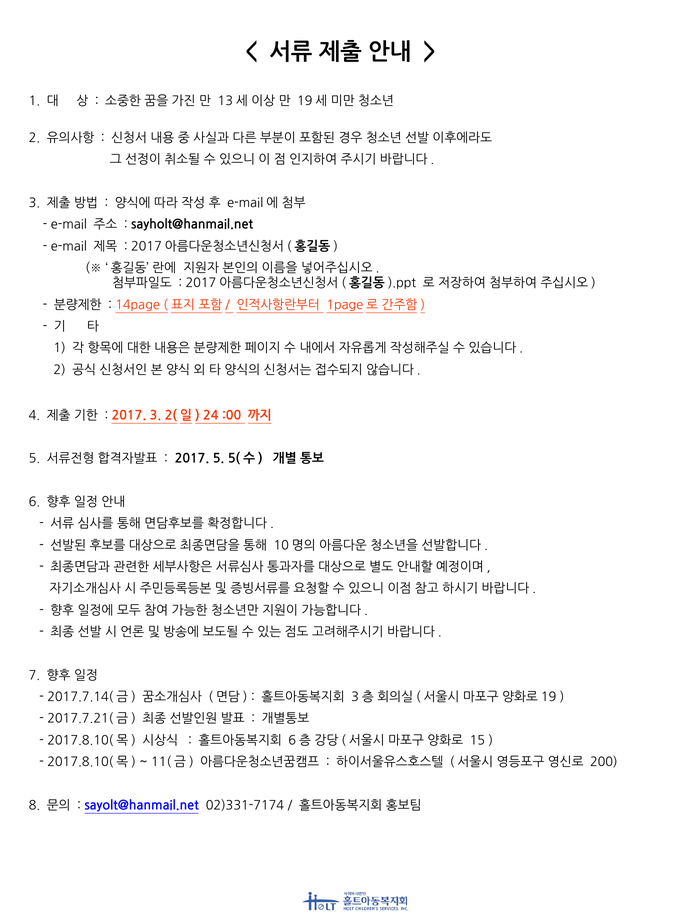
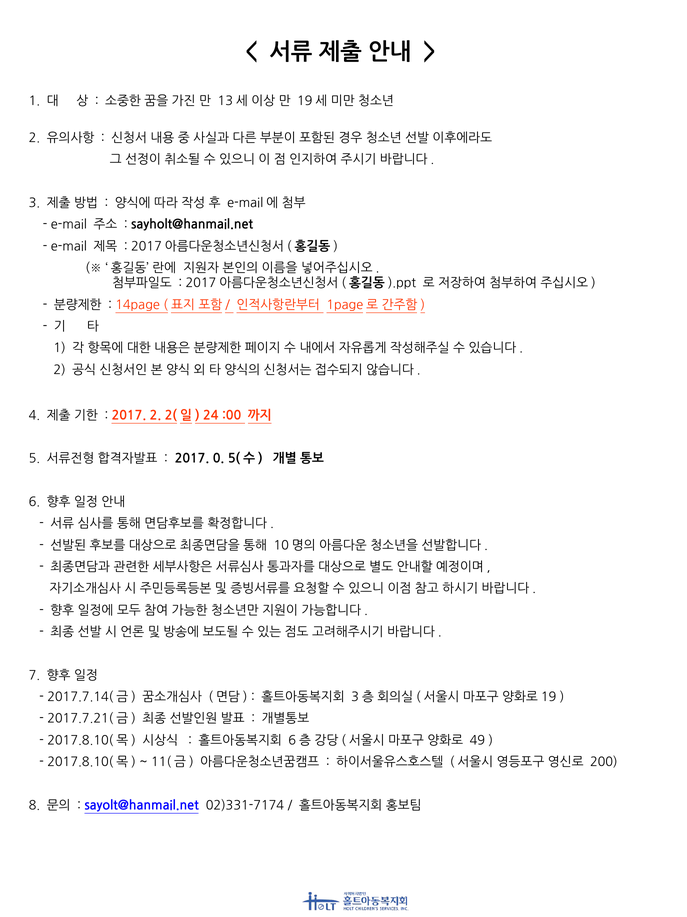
2017 3: 3 -> 2 (156, 415)
2017 5: 5 -> 0 (219, 458)
15: 15 -> 49 (477, 740)
